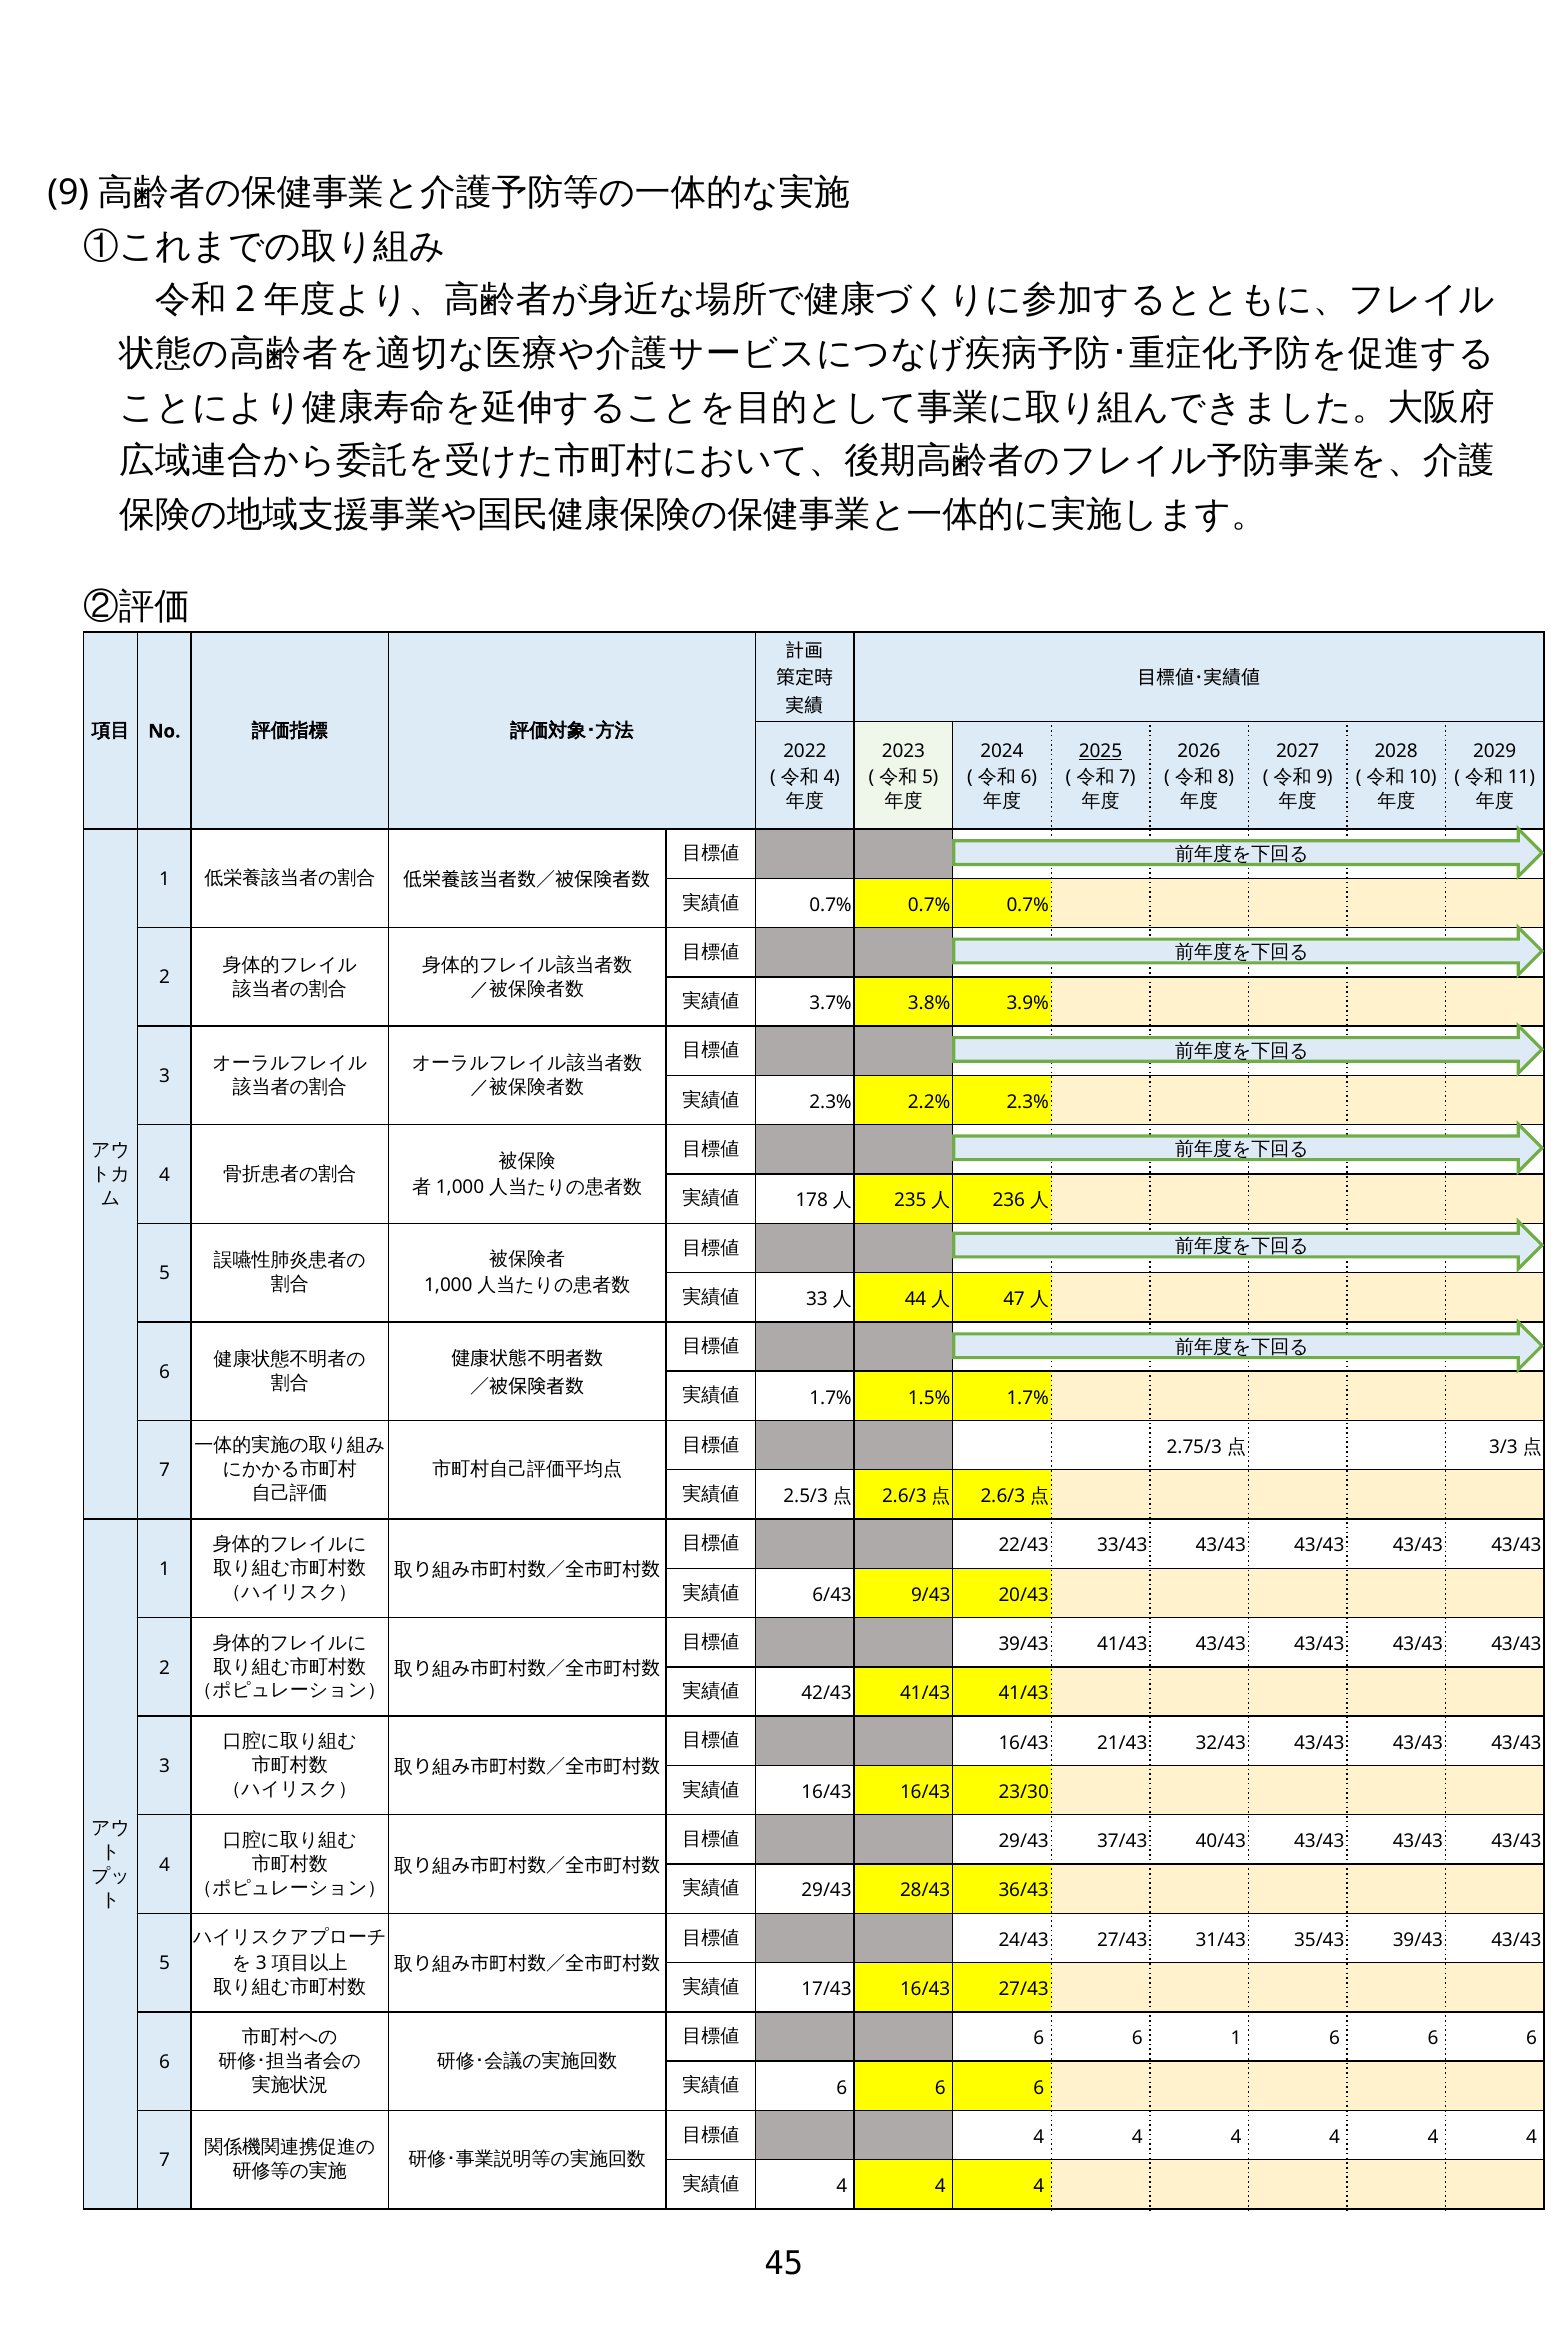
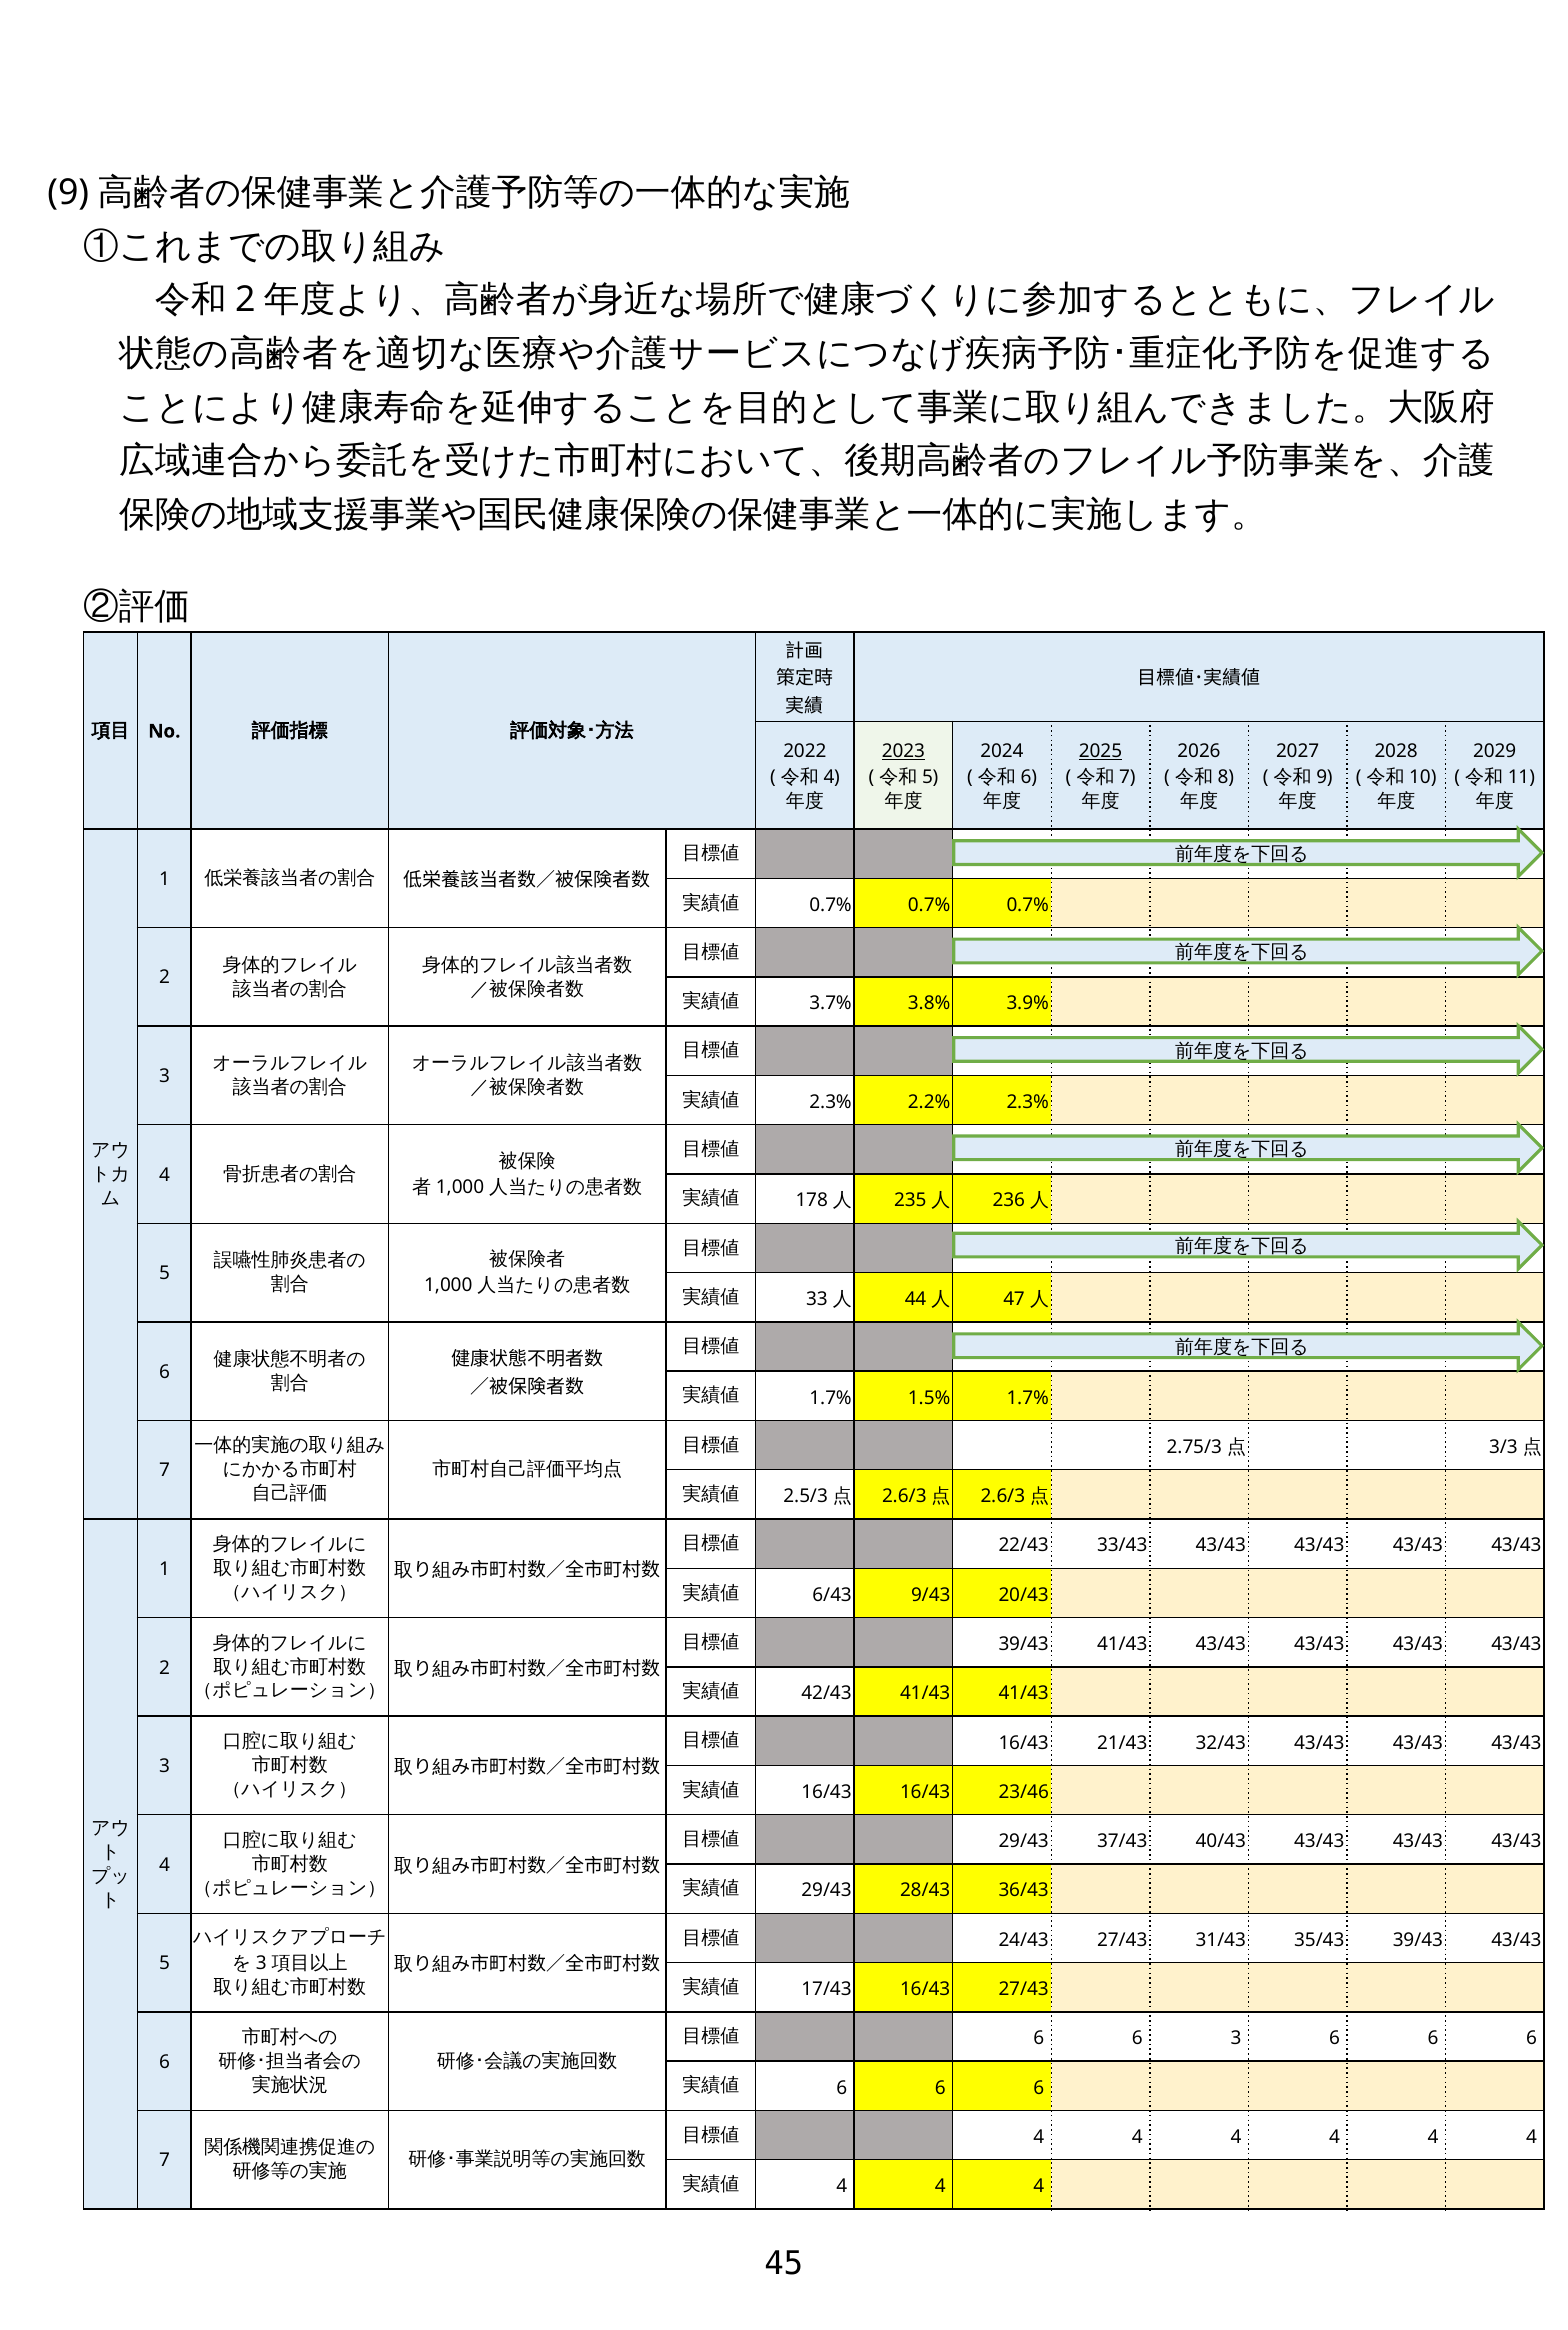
2023 underline: none -> present (903, 751)
23/30: 23/30 -> 23/46 (1024, 1792)
6 1: 1 -> 3 (1236, 2038)
